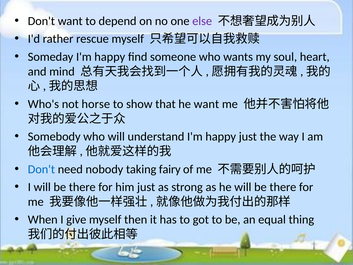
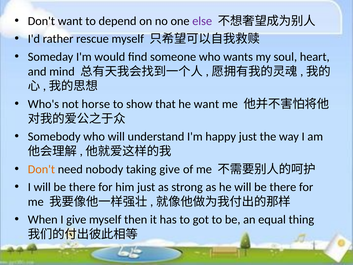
Someday I'm happy: happy -> would (110, 57)
Don't colour: blue -> orange (41, 169)
taking fairy: fairy -> give (170, 169)
